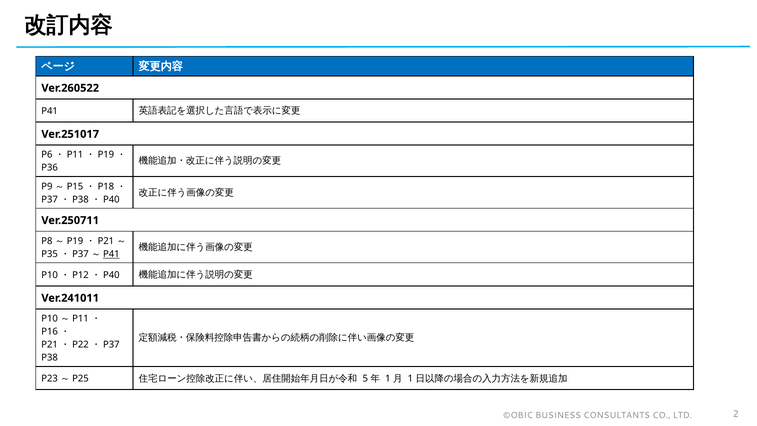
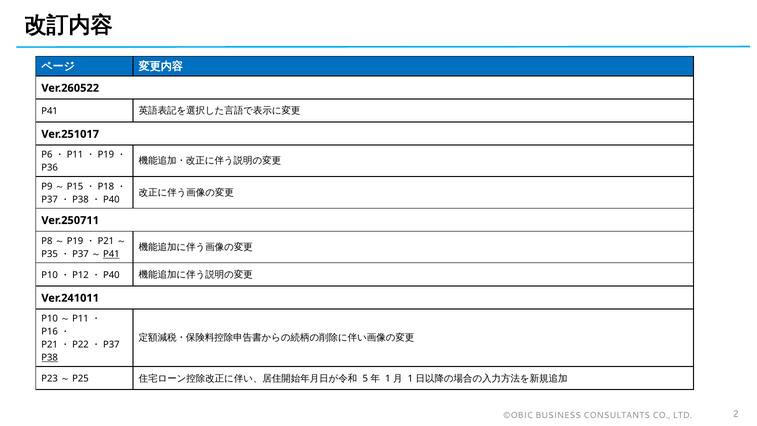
P38 underline: none -> present (50, 358)
